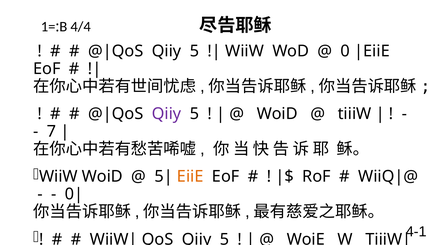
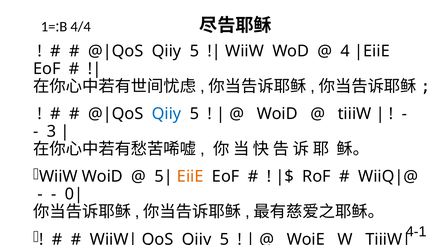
0: 0 -> 4 (345, 51)
Qiiy colour: purple -> blue (167, 114)
7: 7 -> 3 (51, 131)
